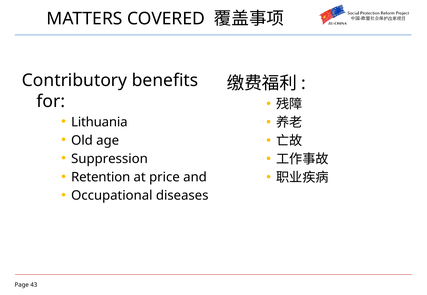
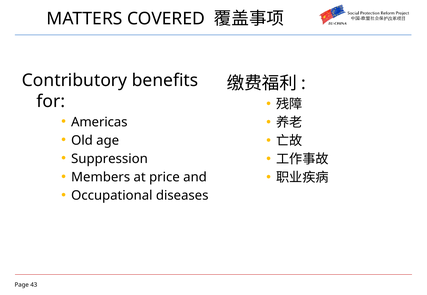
Lithuania: Lithuania -> Americas (99, 122)
Retention: Retention -> Members (101, 177)
